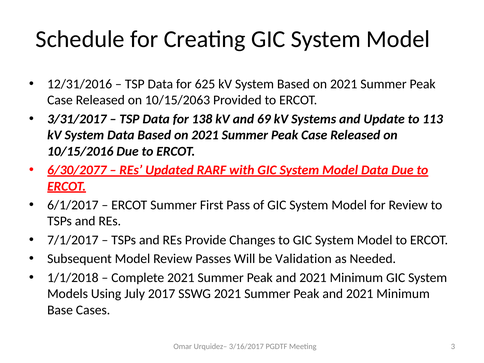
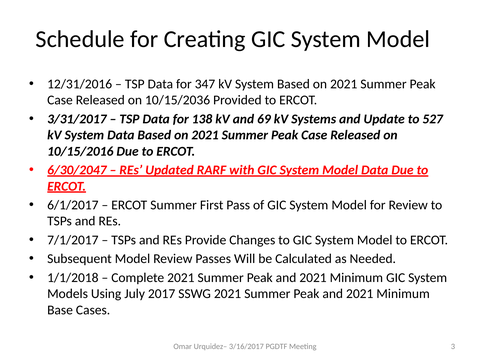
625: 625 -> 347 (205, 84)
10/15/2063: 10/15/2063 -> 10/15/2036 (178, 100)
113: 113 -> 527 (433, 119)
6/30/2077: 6/30/2077 -> 6/30/2047 (77, 170)
Validation: Validation -> Calculated (304, 259)
